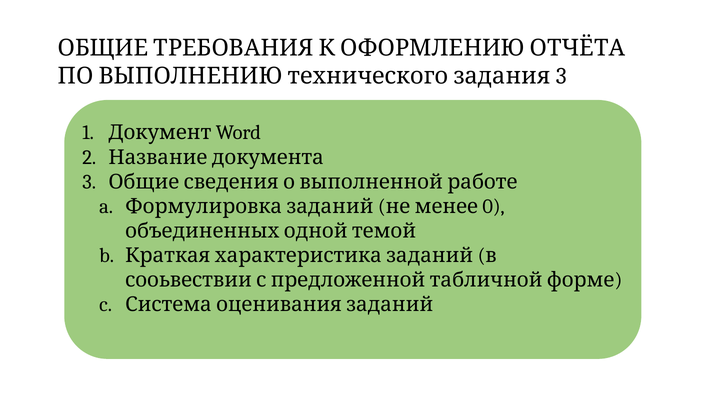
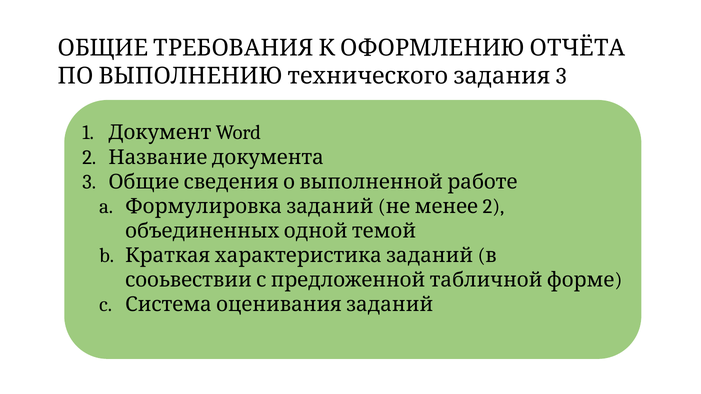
0: 0 -> 2 (493, 206)
